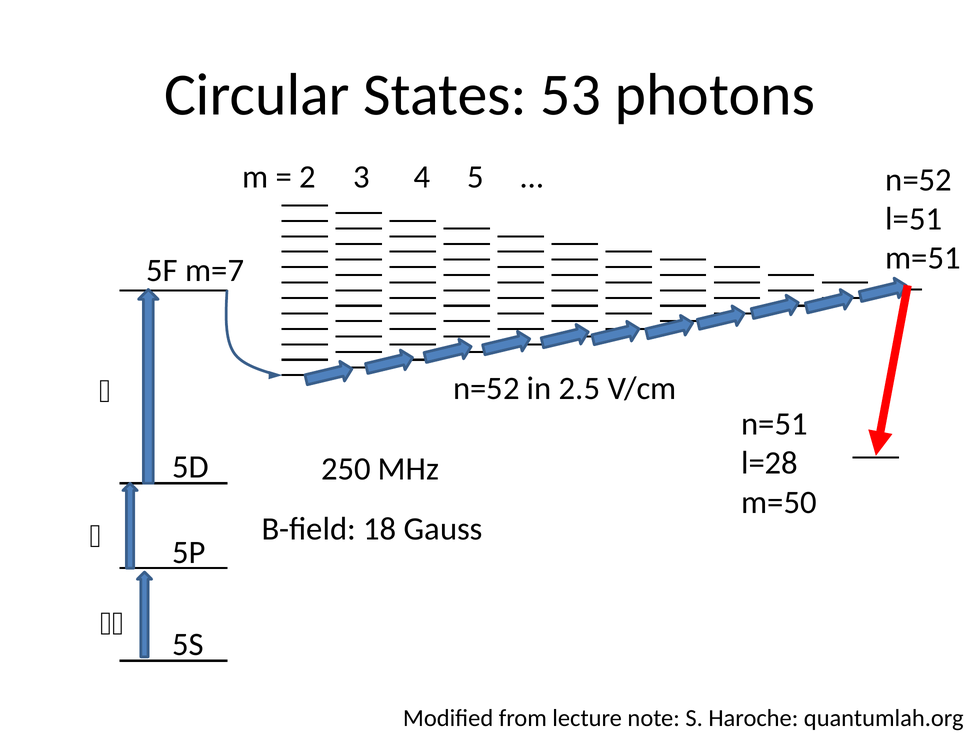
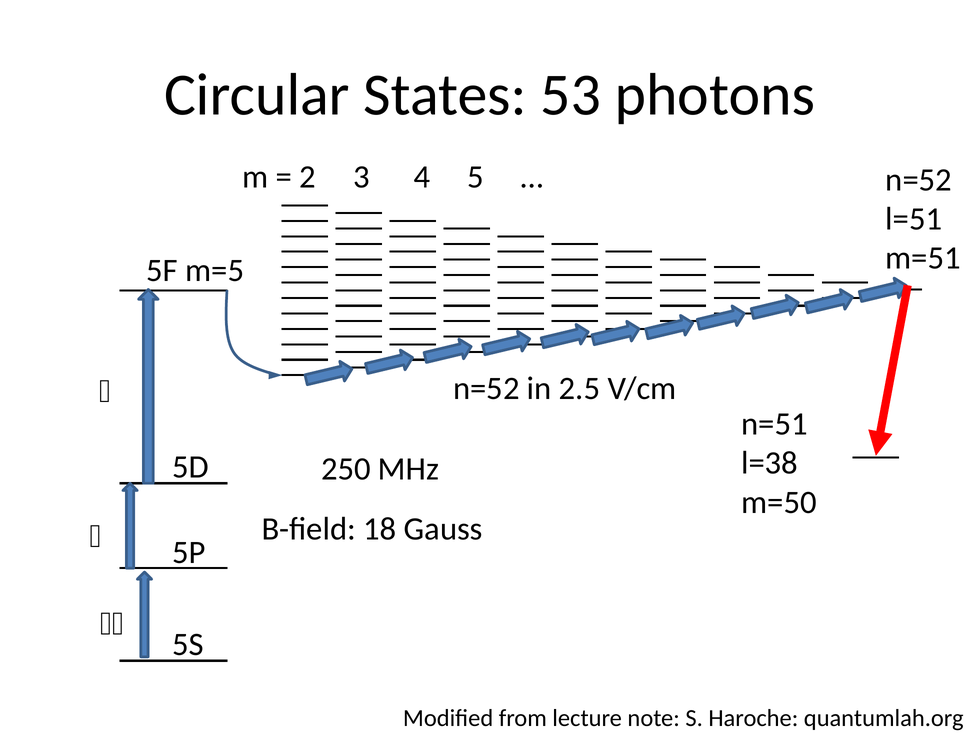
m=7: m=7 -> m=5 (215, 271)
l=28: l=28 -> l=38 (770, 463)
